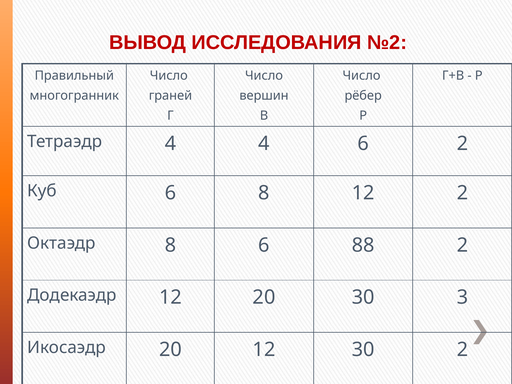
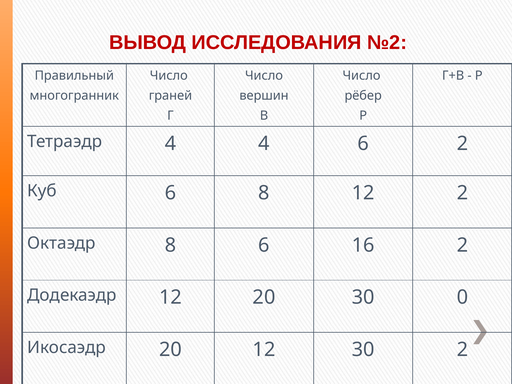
88: 88 -> 16 (363, 245)
3: 3 -> 0 (462, 297)
